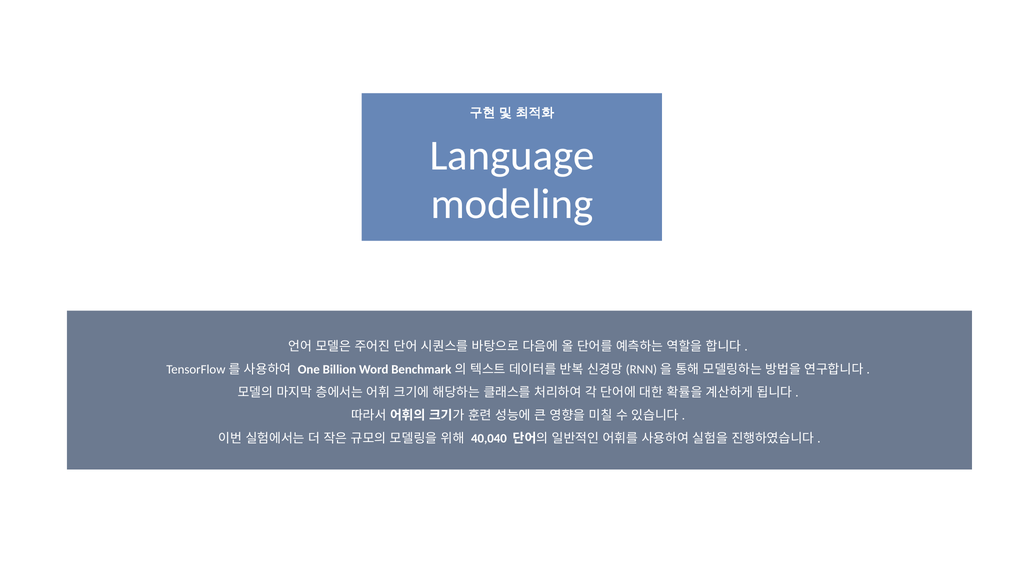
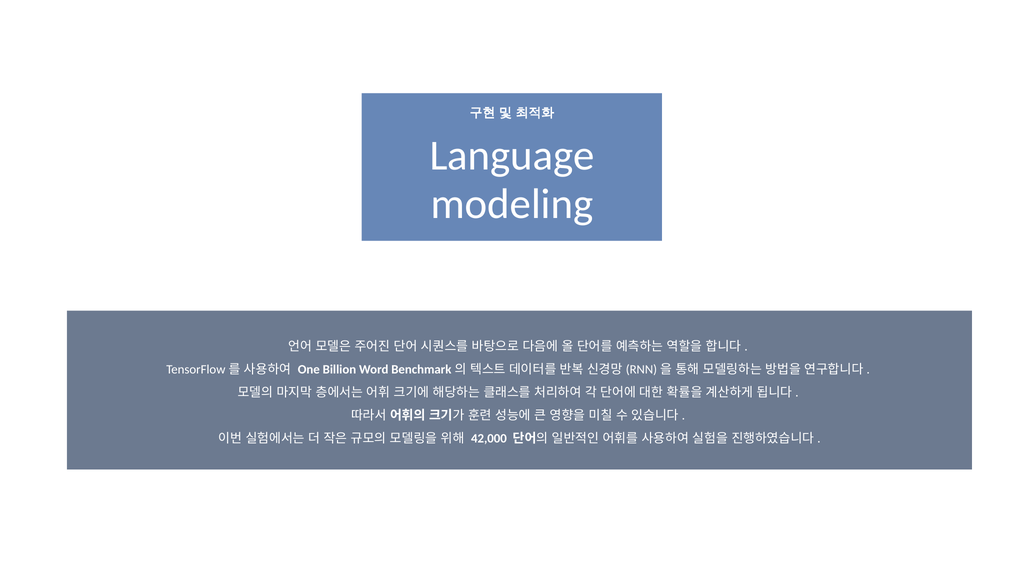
40,040: 40,040 -> 42,000 (489, 439)
